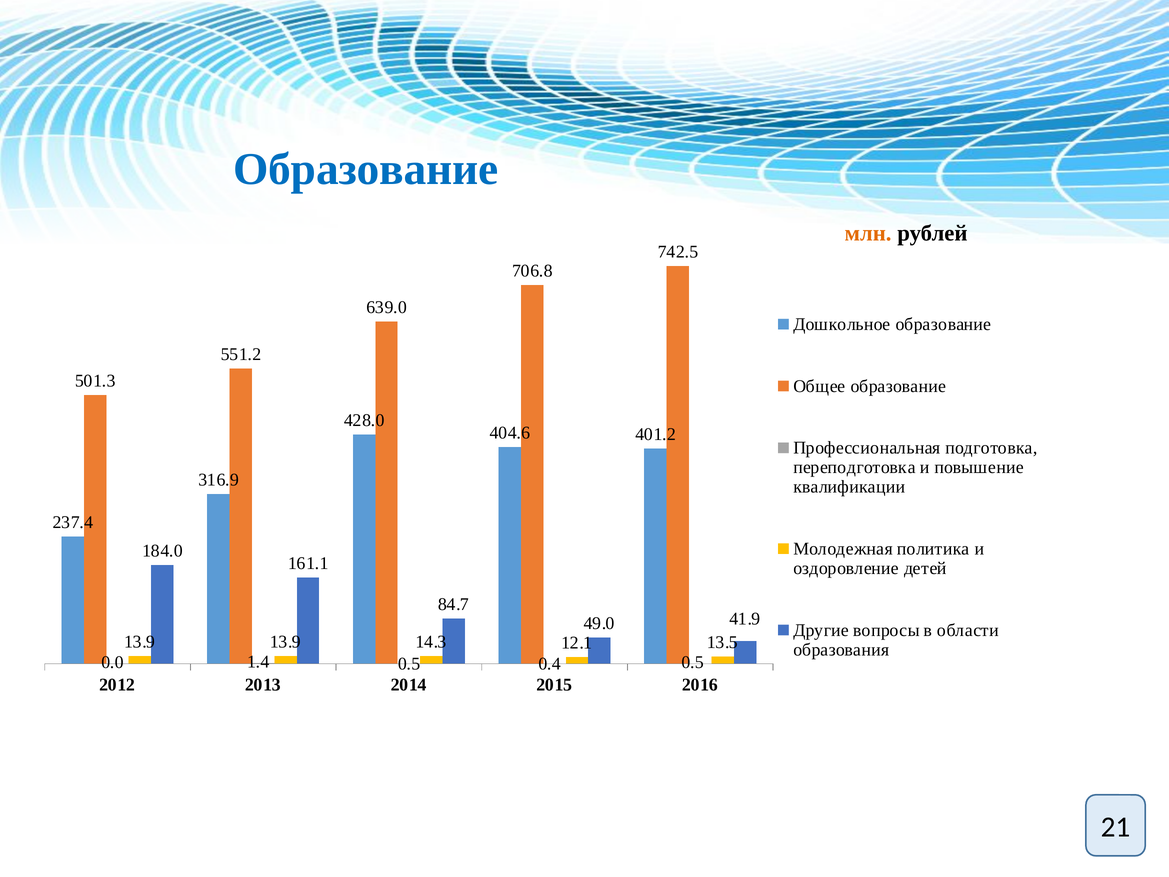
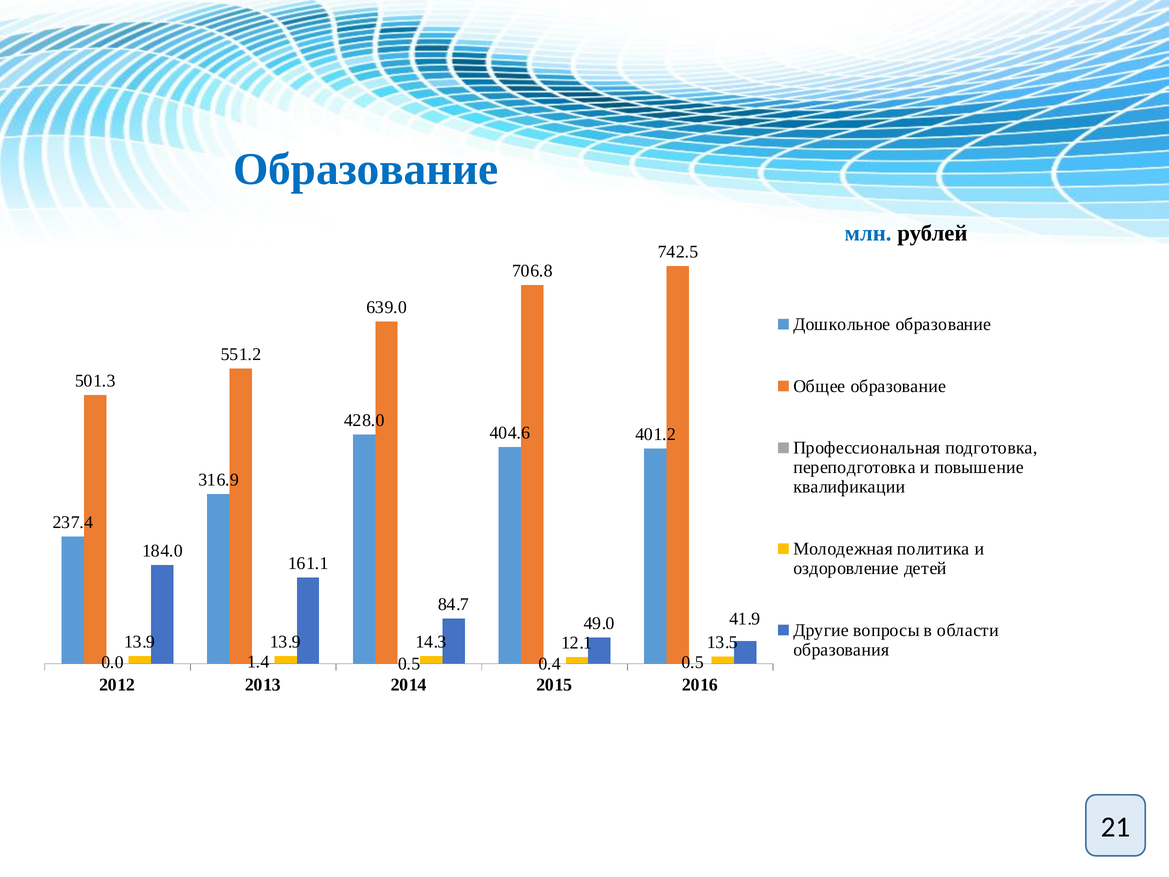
млн colour: orange -> blue (868, 233)
